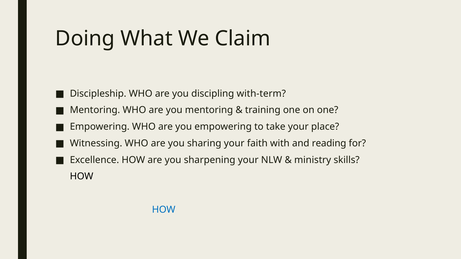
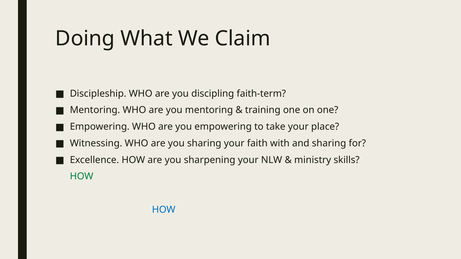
with-term: with-term -> faith-term (261, 94)
and reading: reading -> sharing (329, 143)
HOW colour: black -> green (82, 177)
